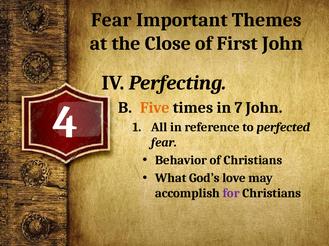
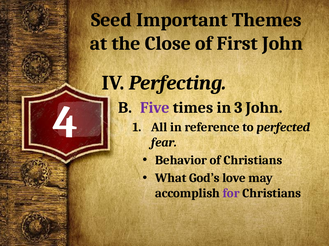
Fear: Fear -> Seed (111, 20)
Five colour: orange -> purple (155, 108)
7: 7 -> 3 (239, 108)
